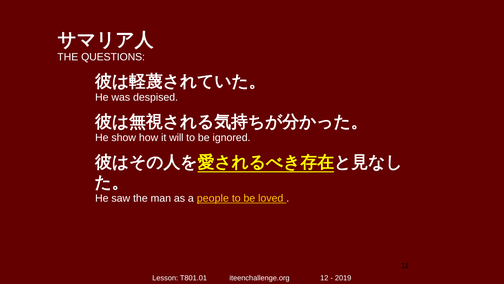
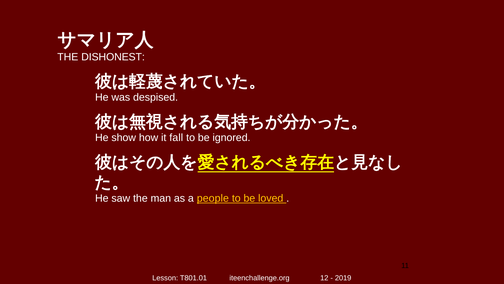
QUESTIONS: QUESTIONS -> DISHONEST (113, 57)
will: will -> fall (176, 137)
